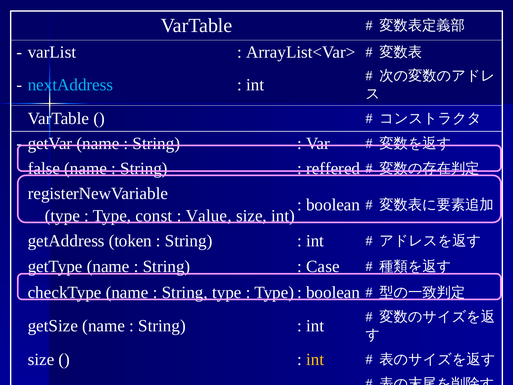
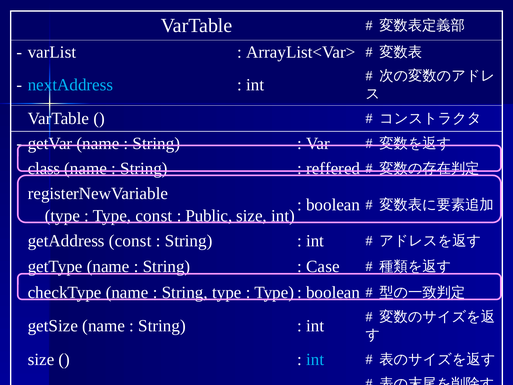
false: false -> class (44, 168)
Value: Value -> Public (209, 216)
getAddress token: token -> const (130, 241)
int colour: yellow -> light blue (315, 359)
